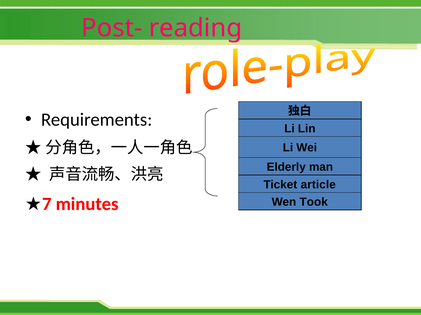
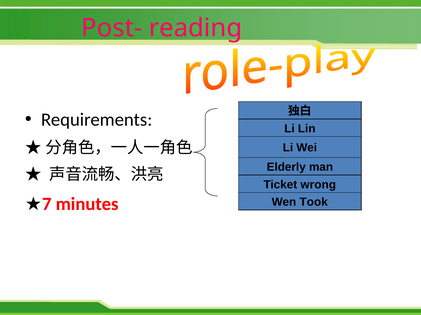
article: article -> wrong (318, 185)
